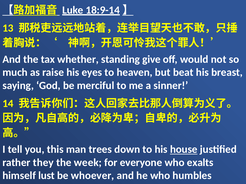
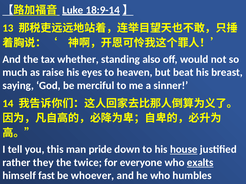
give: give -> also (151, 59)
trees: trees -> pride (100, 150)
week: week -> twice (88, 163)
exalts underline: none -> present (200, 163)
lust: lust -> fast (47, 176)
